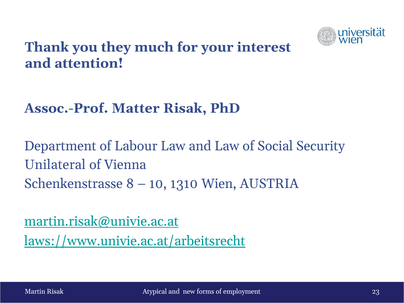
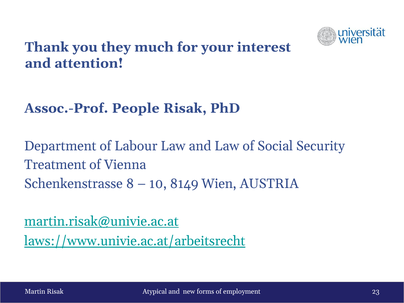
Matter: Matter -> People (136, 108)
Unilateral: Unilateral -> Treatment (55, 165)
1310: 1310 -> 8149 (184, 184)
